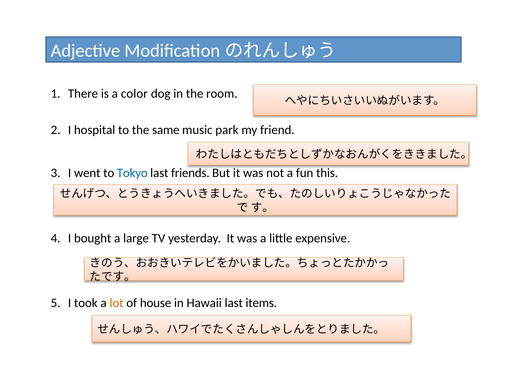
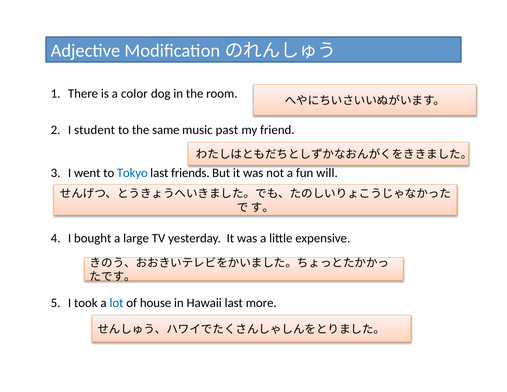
hospital: hospital -> student (95, 130)
park: park -> past (227, 130)
this: this -> will (327, 173)
lot colour: orange -> blue (117, 303)
items: items -> more (261, 303)
